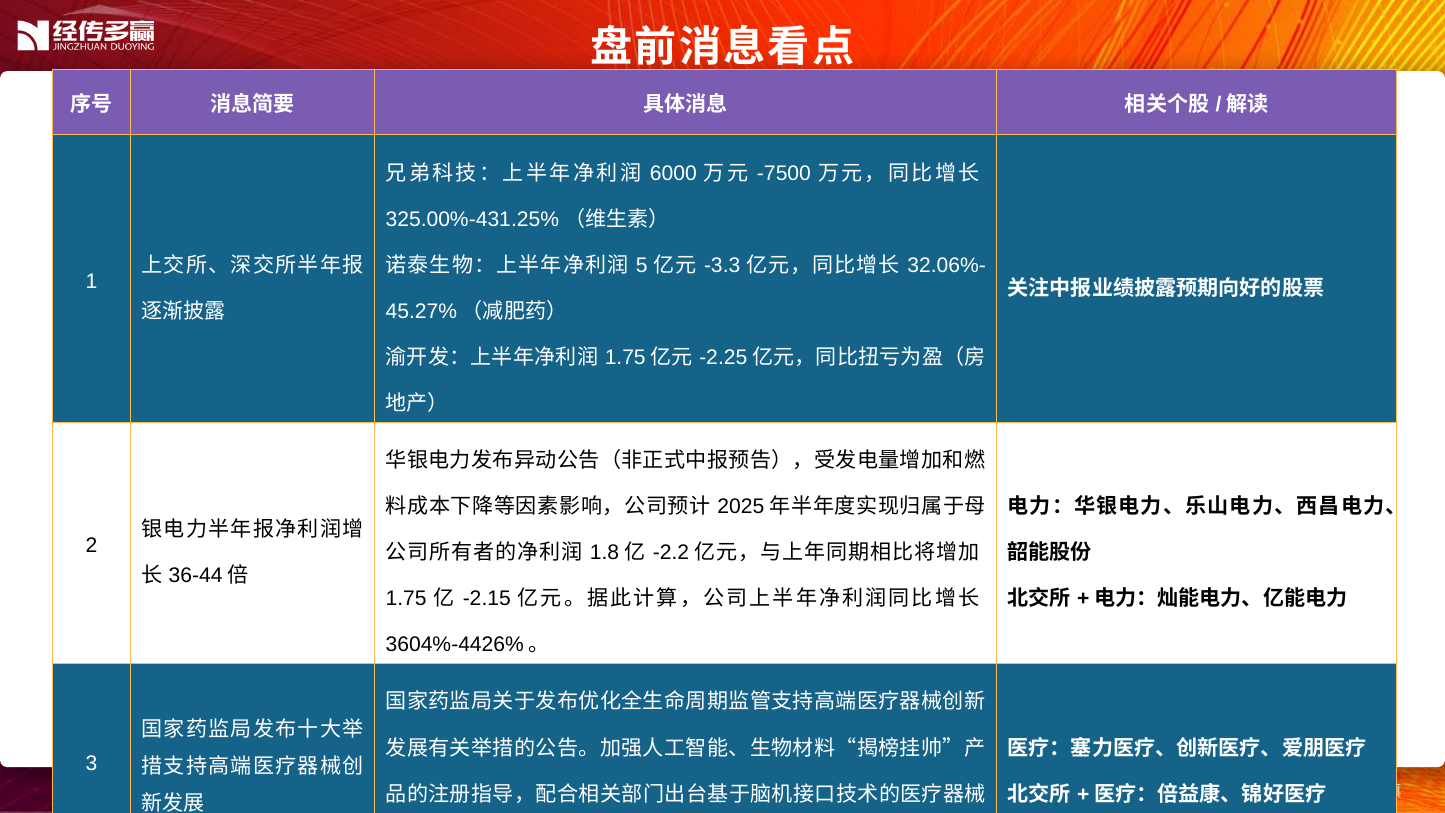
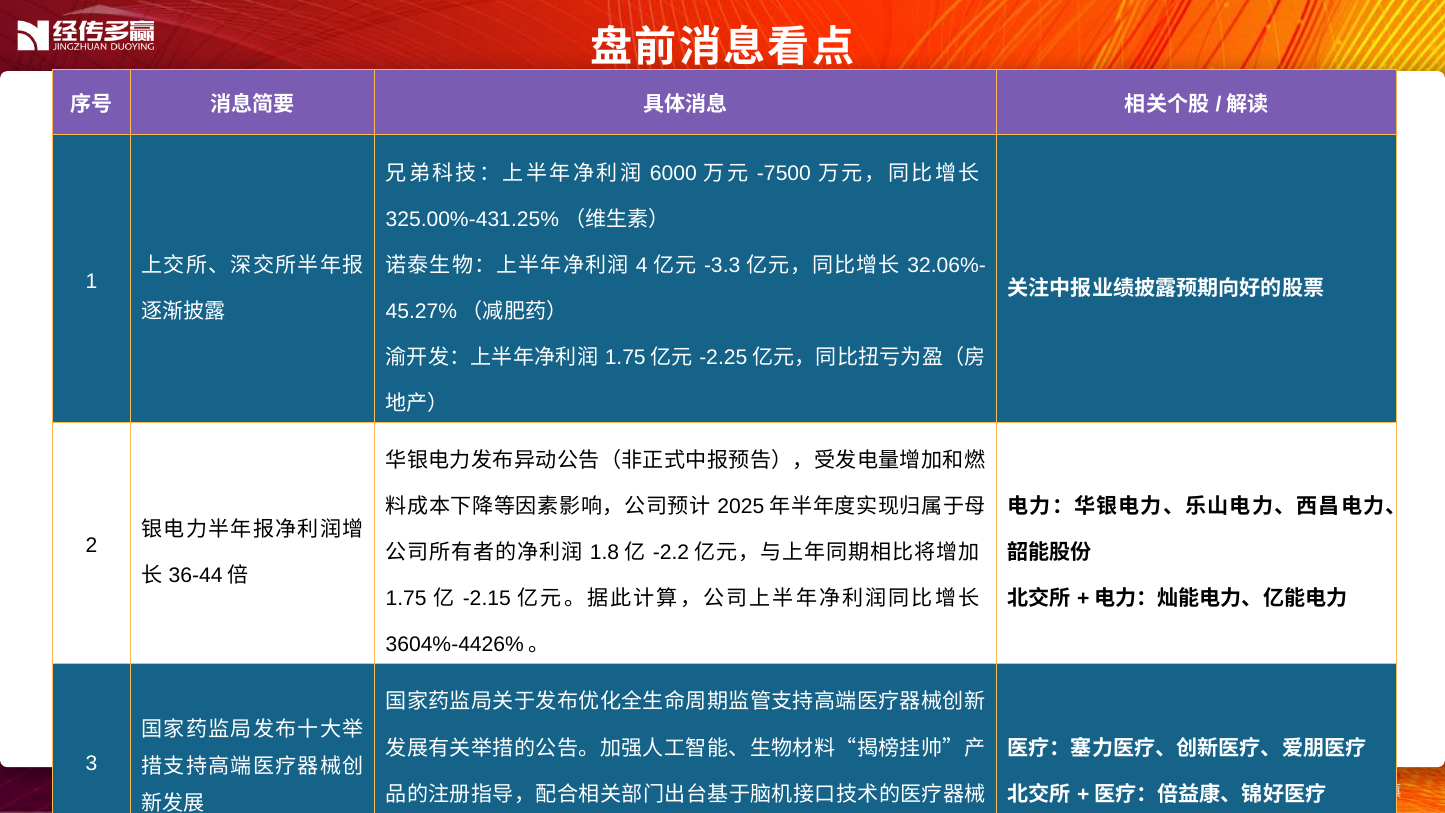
5: 5 -> 4 (642, 265)
